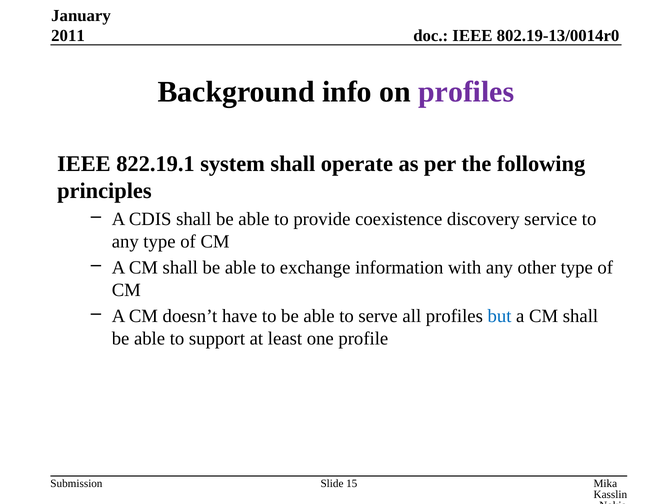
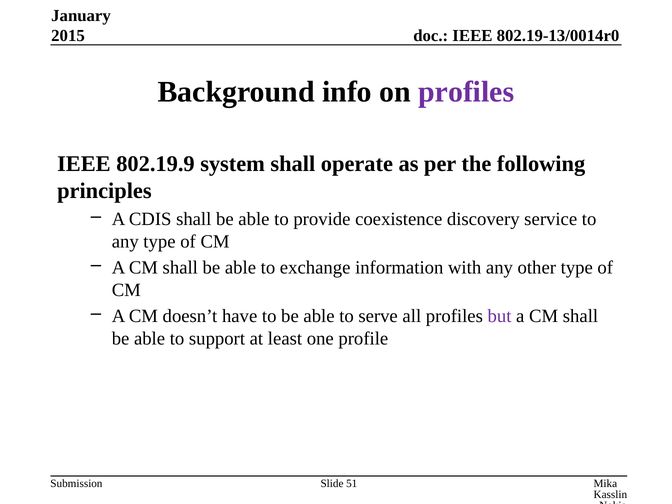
2011: 2011 -> 2015 (68, 36)
822.19.1: 822.19.1 -> 802.19.9 (155, 164)
but colour: blue -> purple (500, 316)
15: 15 -> 51 (352, 483)
